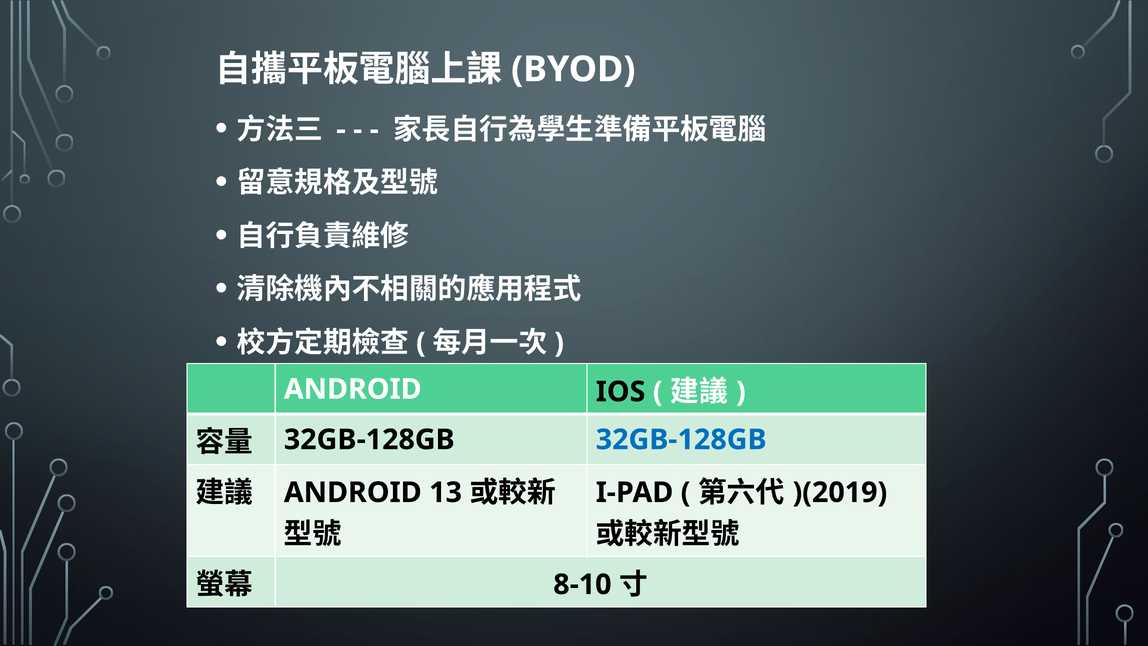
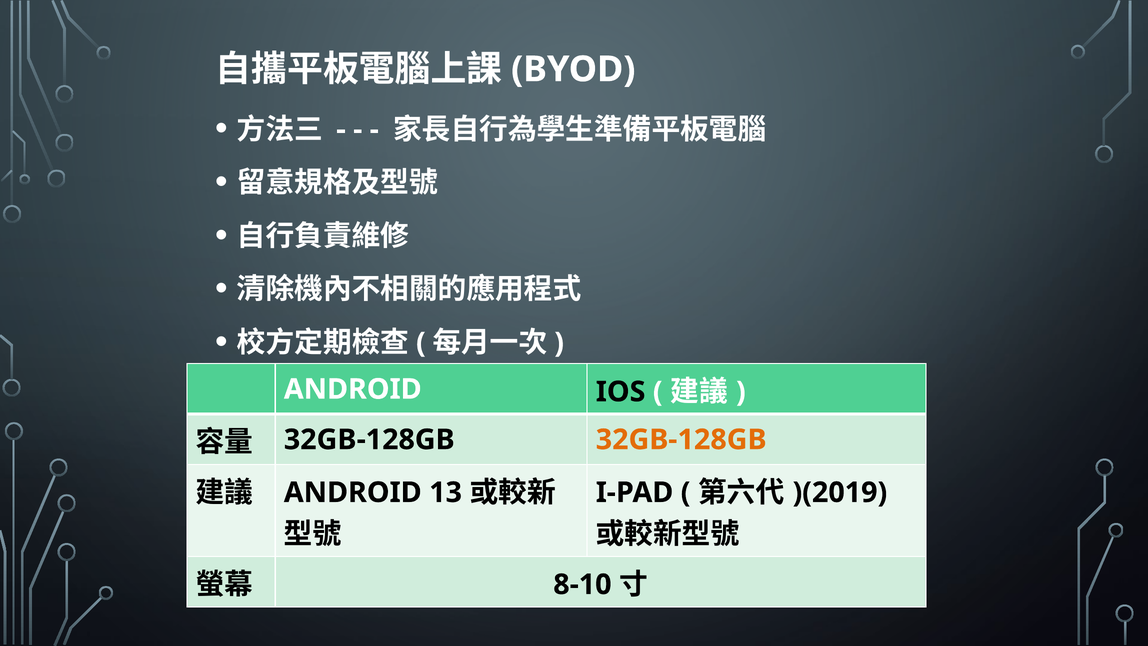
32GB-128GB colour: blue -> orange (681, 439)
